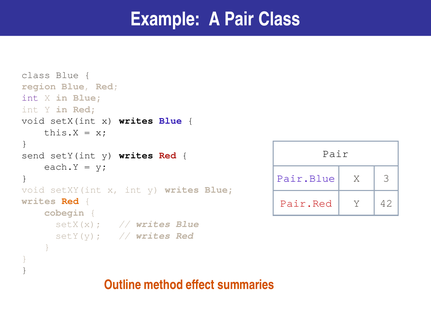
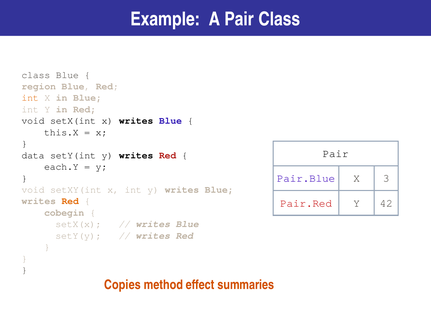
int colour: purple -> orange (30, 98)
send: send -> data (33, 155)
Outline: Outline -> Copies (123, 285)
